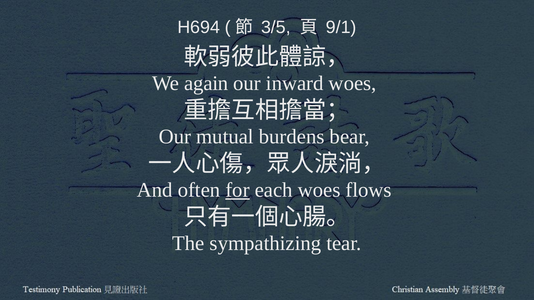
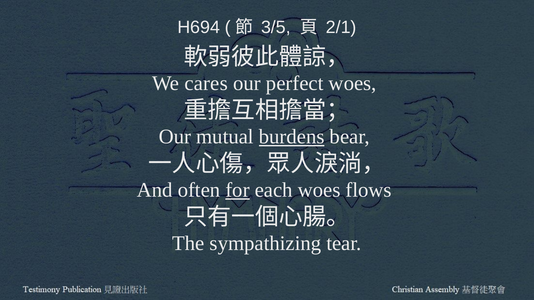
9/1: 9/1 -> 2/1 (341, 27)
again: again -> cares (206, 84)
inward: inward -> perfect (295, 84)
burdens underline: none -> present (292, 137)
